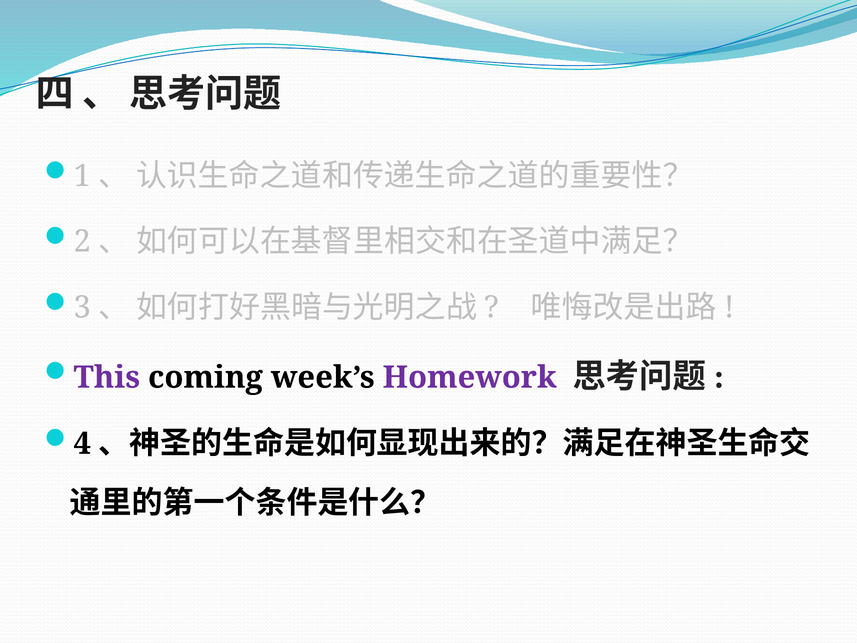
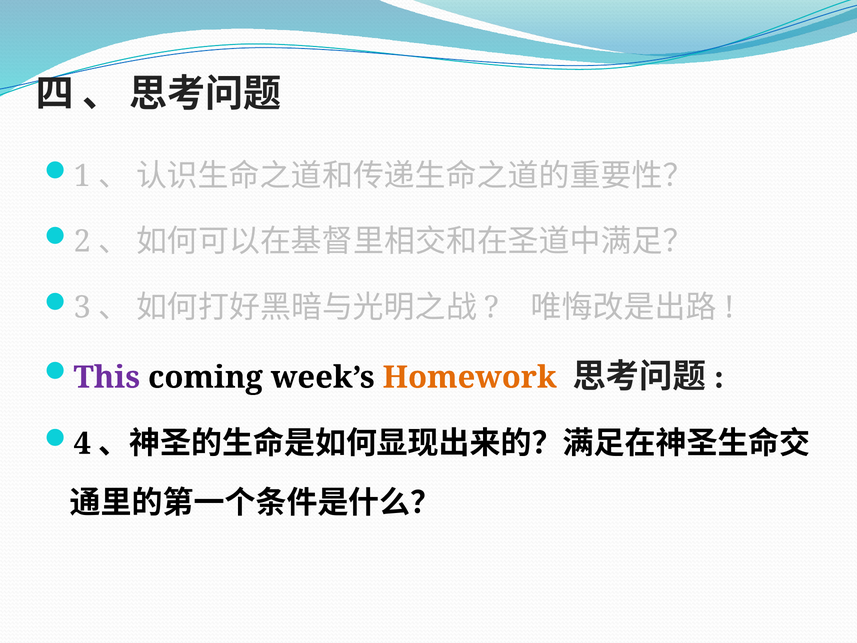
Homework colour: purple -> orange (470, 377)
